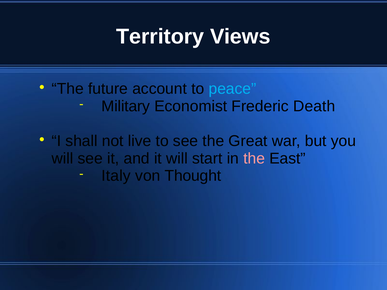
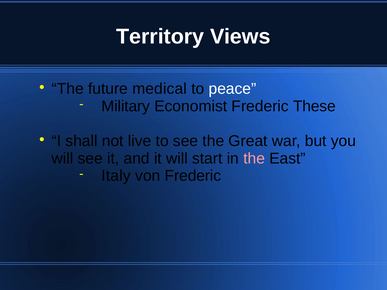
account: account -> medical (160, 89)
peace colour: light blue -> white (232, 89)
Death: Death -> These (314, 106)
von Thought: Thought -> Frederic (193, 176)
